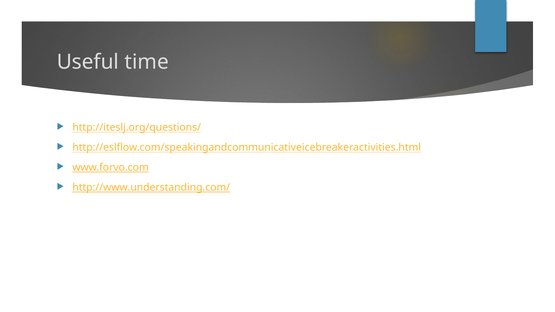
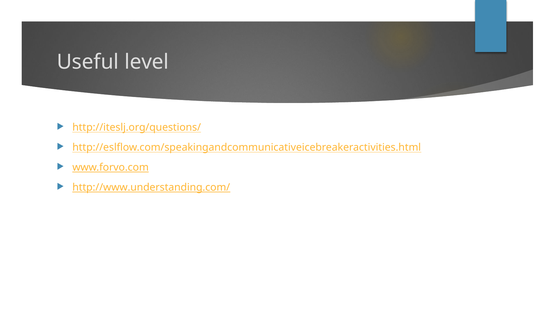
time: time -> level (147, 62)
